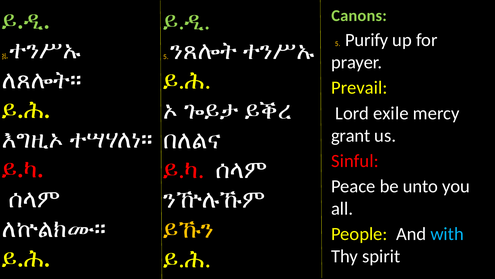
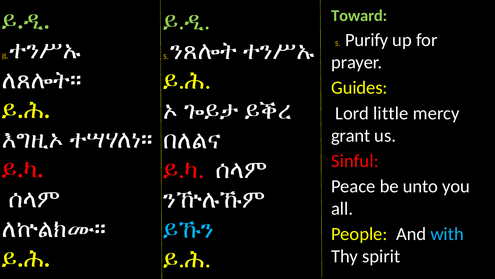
Canons: Canons -> Toward (359, 16)
Prevail: Prevail -> Guides (359, 88)
exile: exile -> little (391, 113)
ይኹን colour: yellow -> light blue (188, 229)
